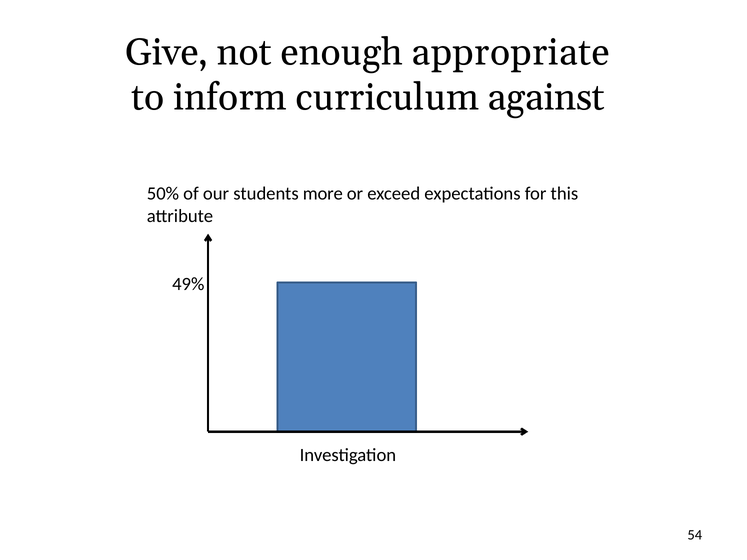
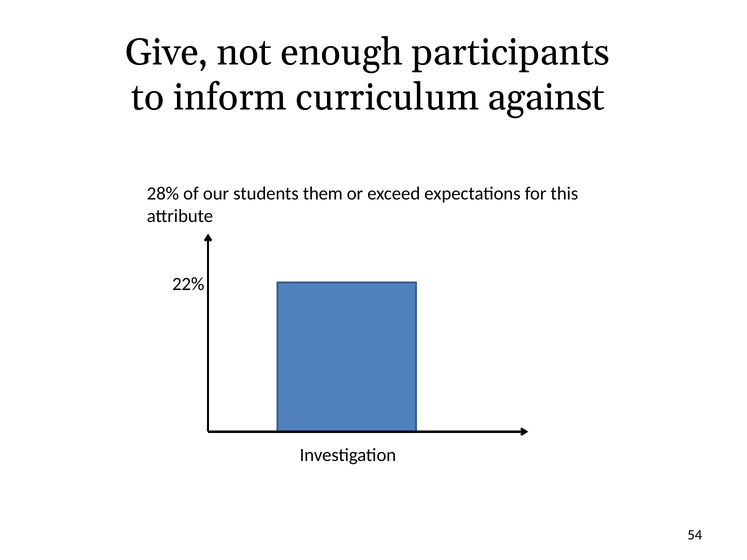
appropriate: appropriate -> participants (511, 53)
50%: 50% -> 28% (163, 194)
more: more -> them (323, 194)
49%: 49% -> 22% (188, 284)
